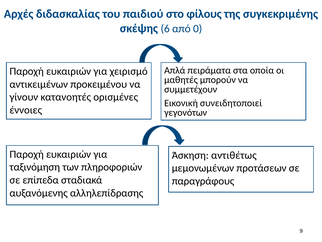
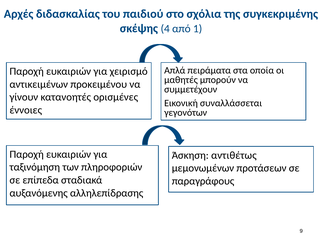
φίλους: φίλους -> σχόλια (204, 14)
6: 6 -> 4 (165, 29)
0: 0 -> 1 (198, 29)
συνειδητοποιεί: συνειδητοποιεί -> συναλλάσσεται (231, 103)
